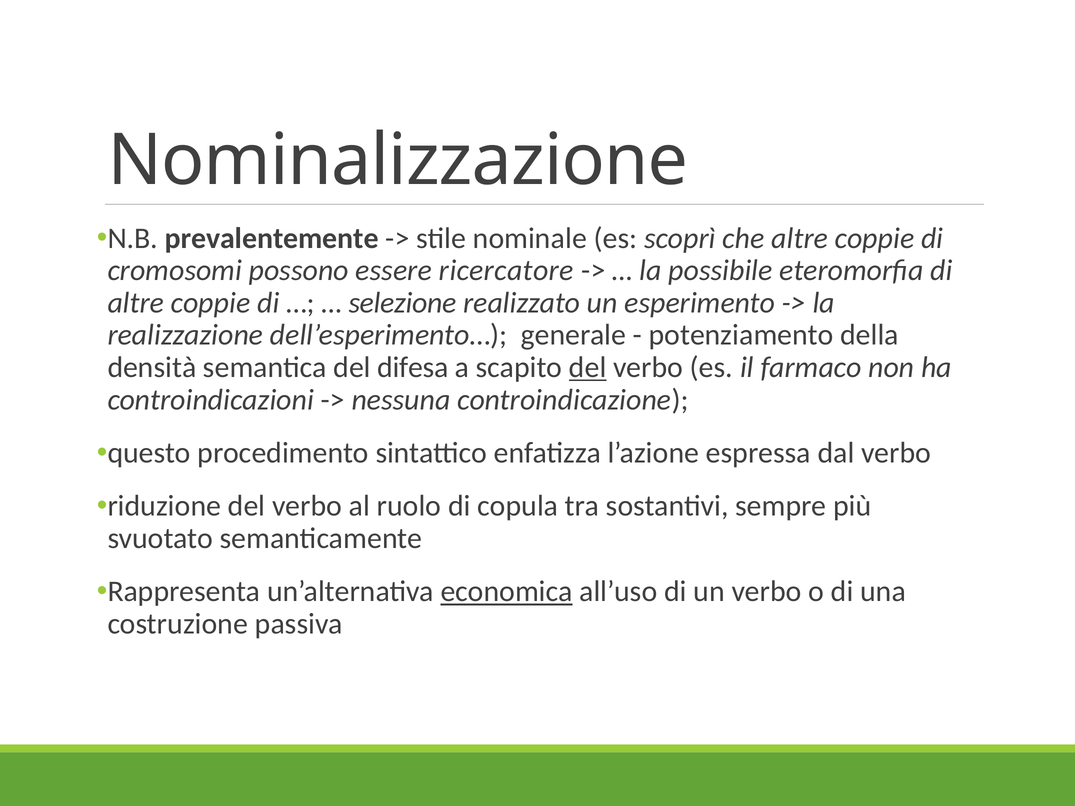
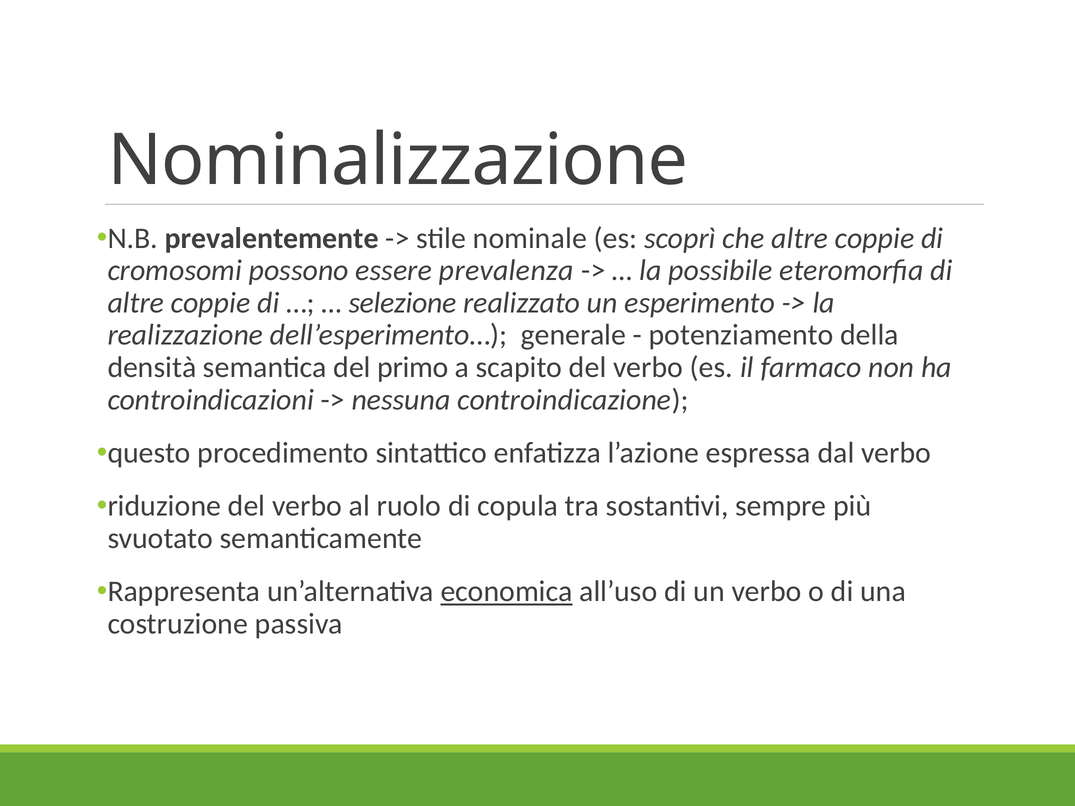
ricercatore: ricercatore -> prevalenza (506, 271)
difesa: difesa -> primo (413, 368)
del underline: present -> none (588, 368)
